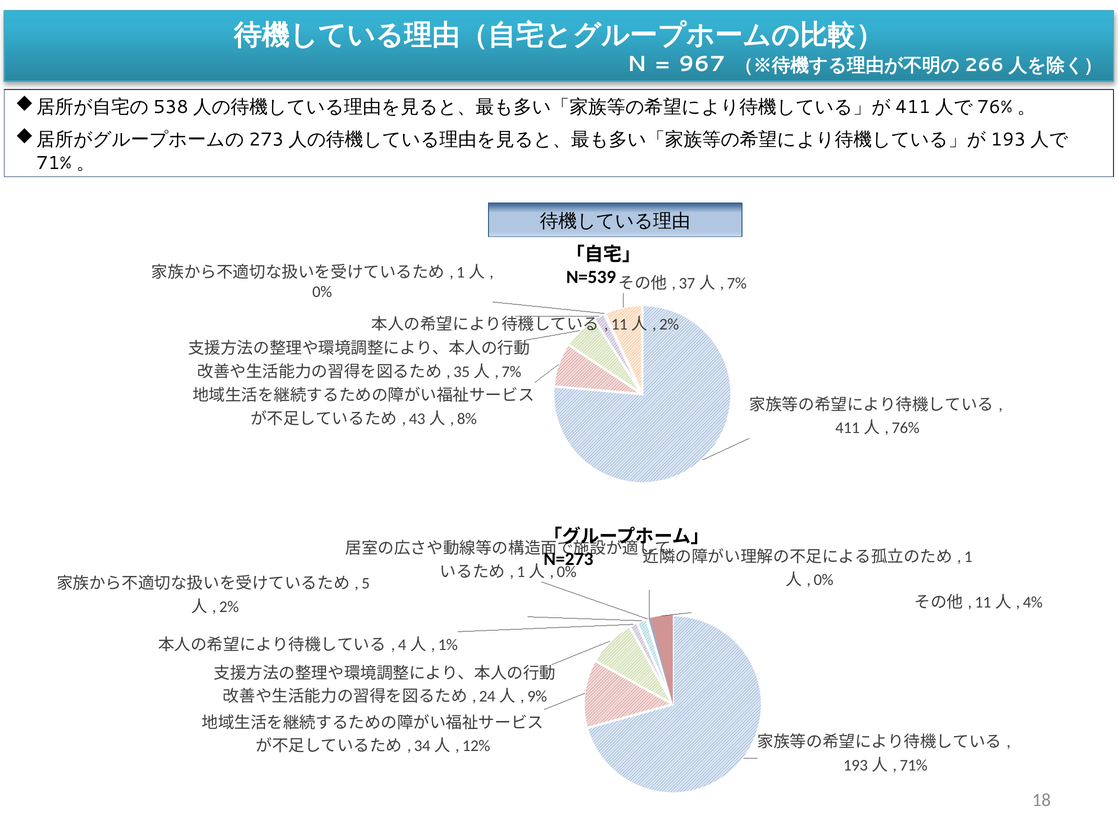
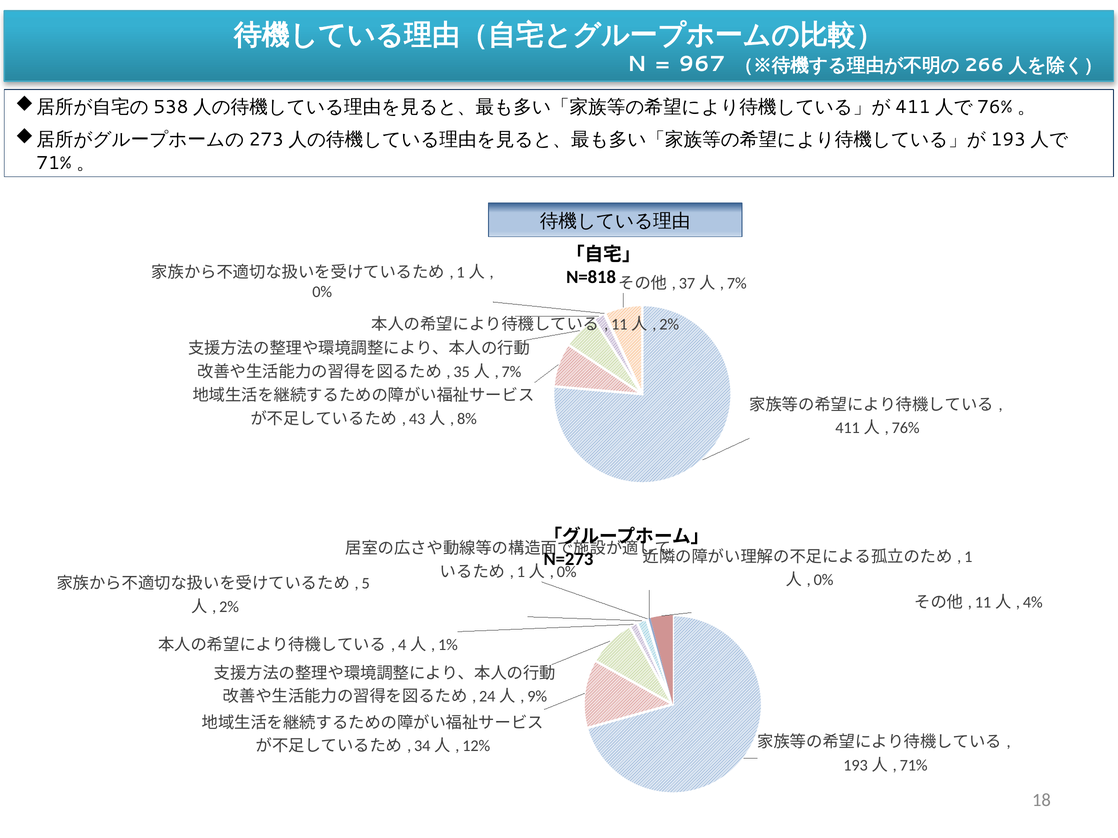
N=539: N=539 -> N=818 (591, 277)
